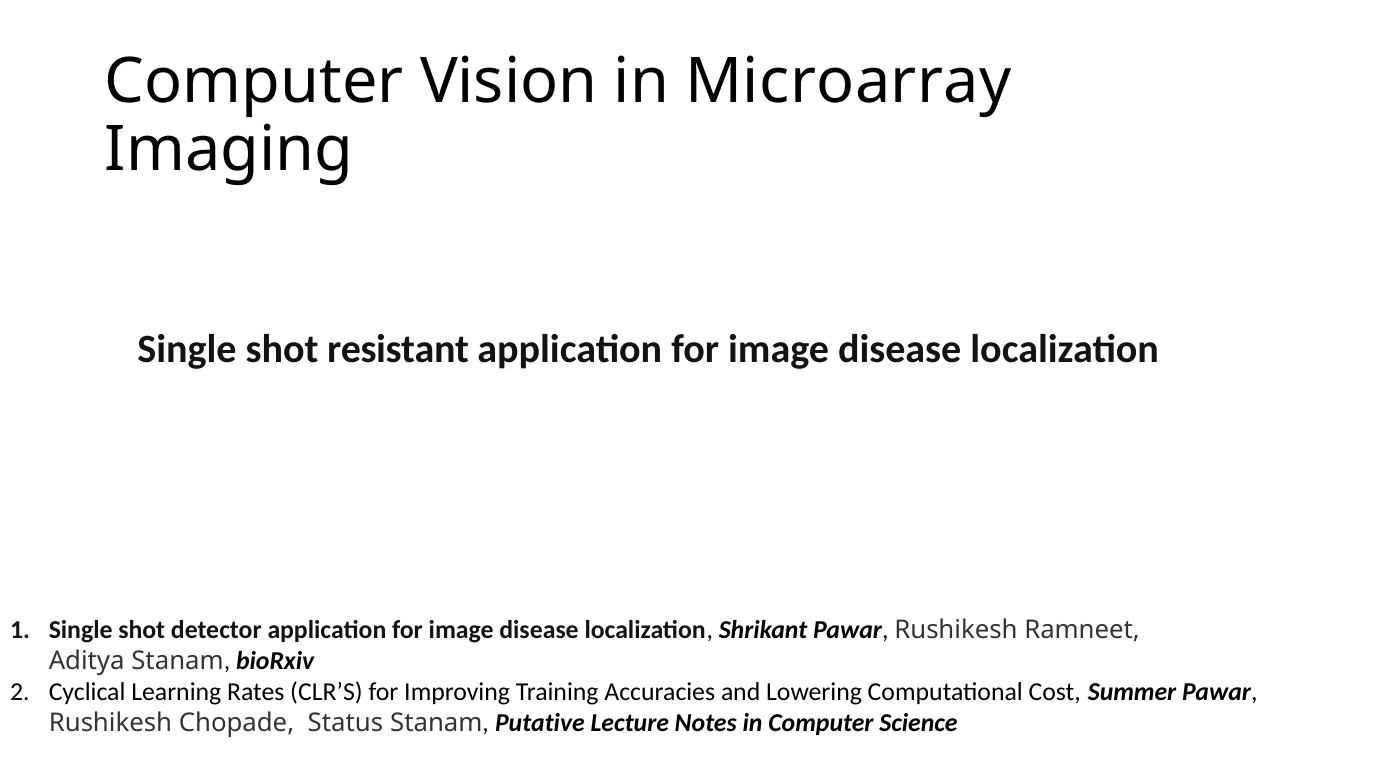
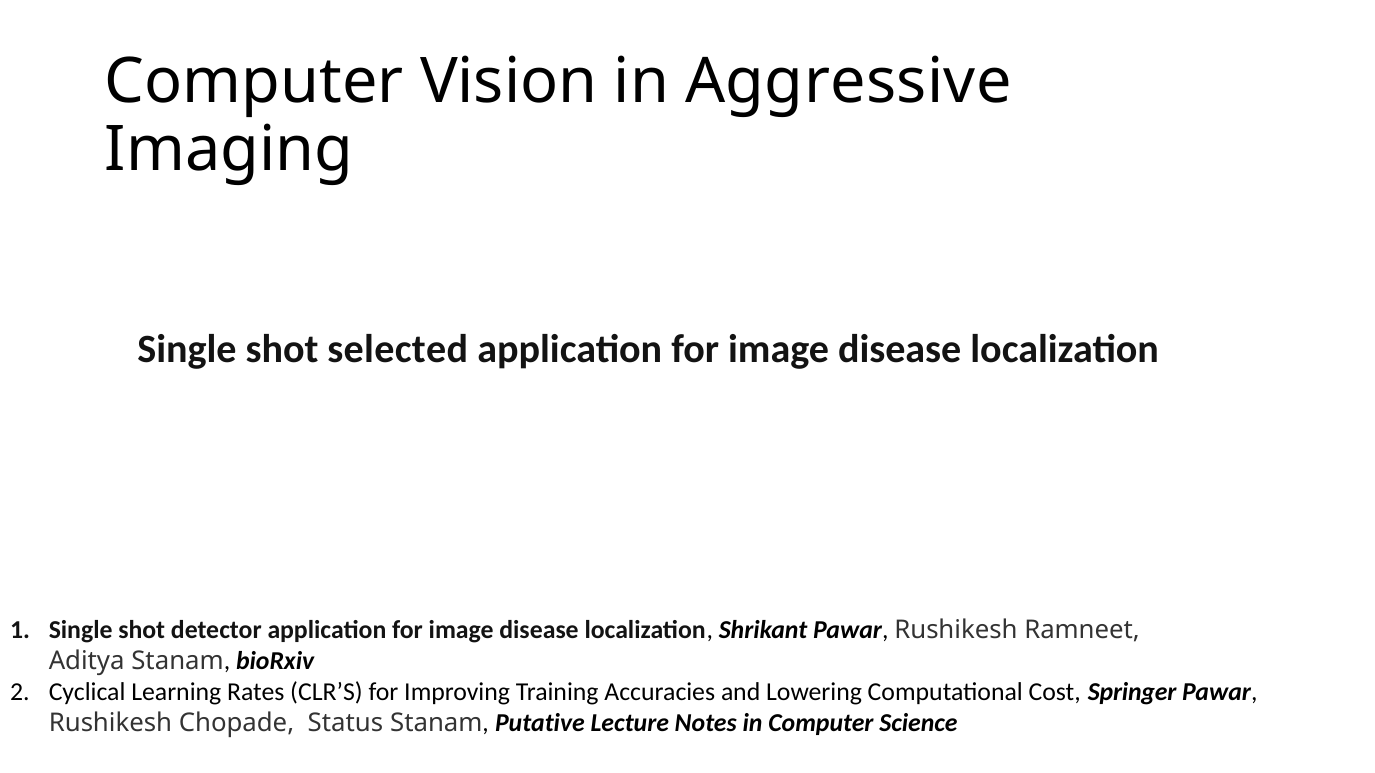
Microarray: Microarray -> Aggressive (848, 81)
resistant: resistant -> selected (398, 349)
Summer: Summer -> Springer (1132, 692)
